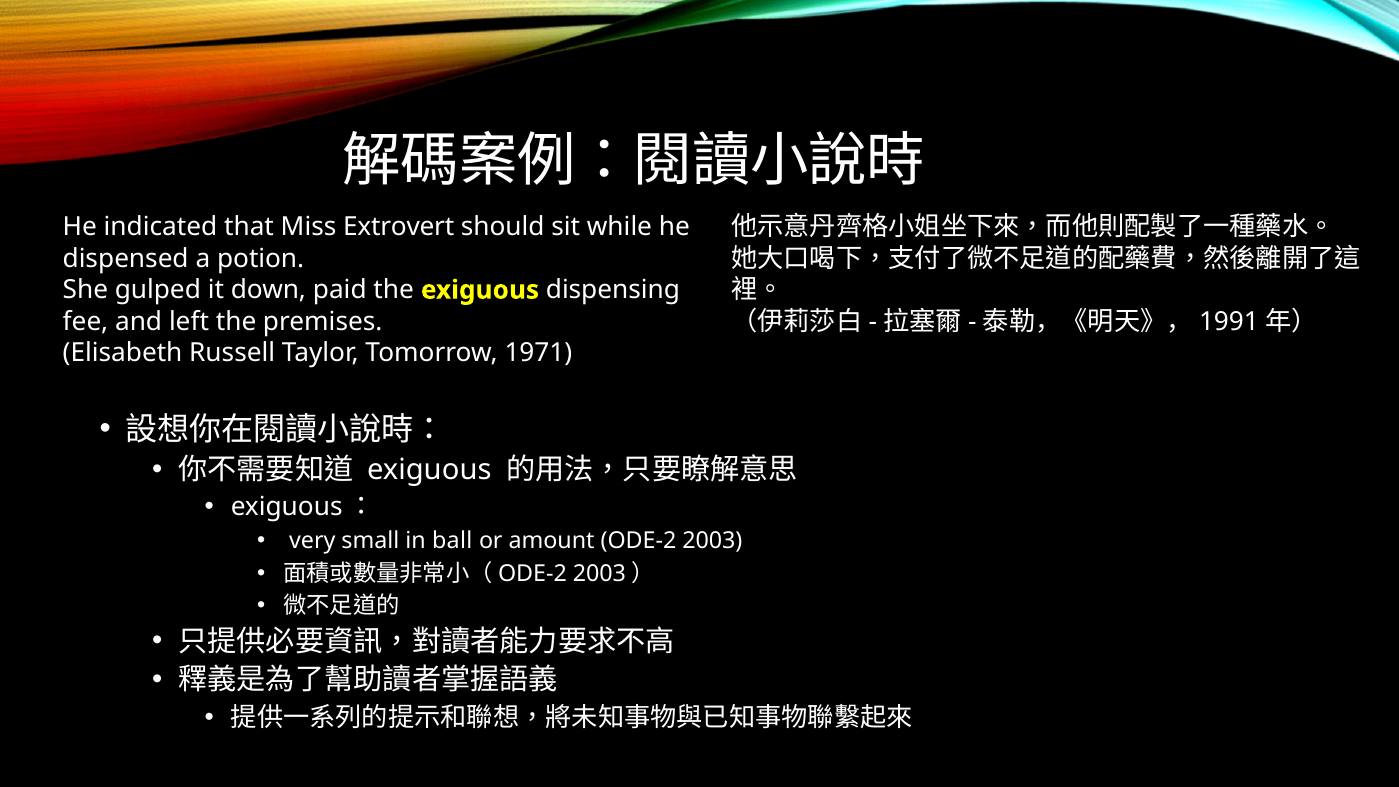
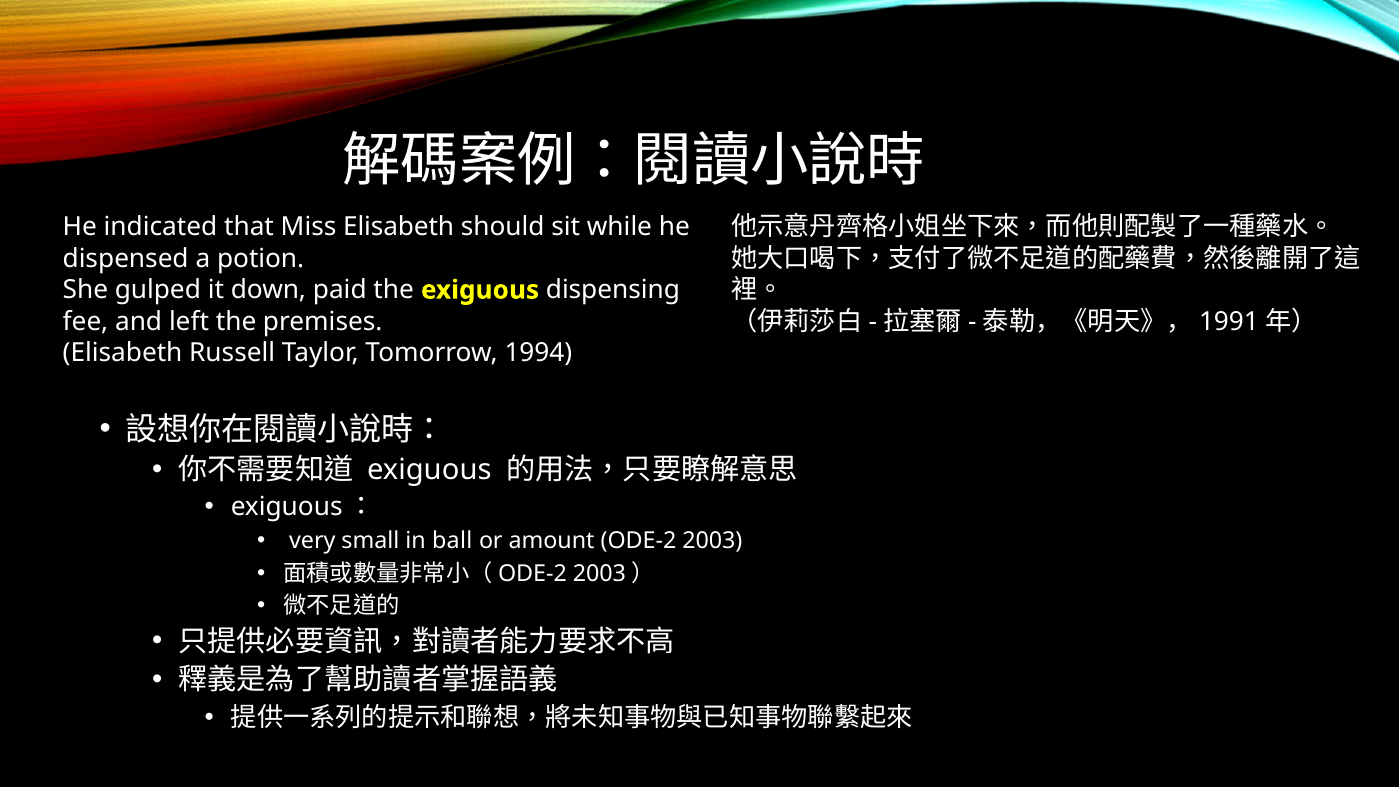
Miss Extrovert: Extrovert -> Elisabeth (399, 227)
1971: 1971 -> 1994 (538, 353)
